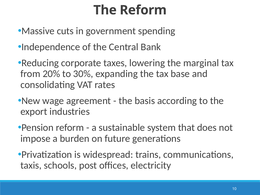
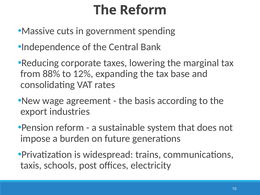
20%: 20% -> 88% (51, 74)
30%: 30% -> 12% (83, 74)
